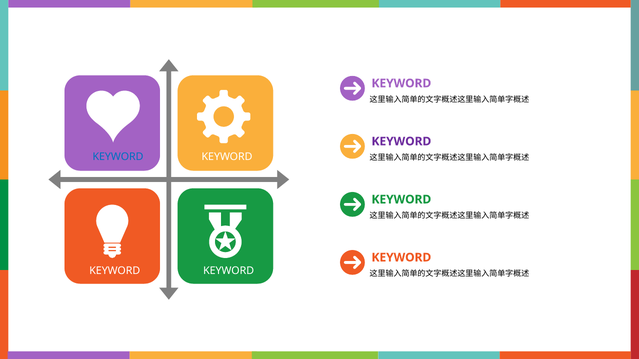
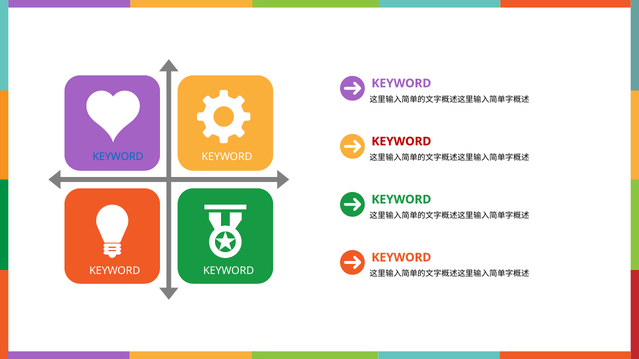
KEYWORD colour: purple -> red (401, 142)
